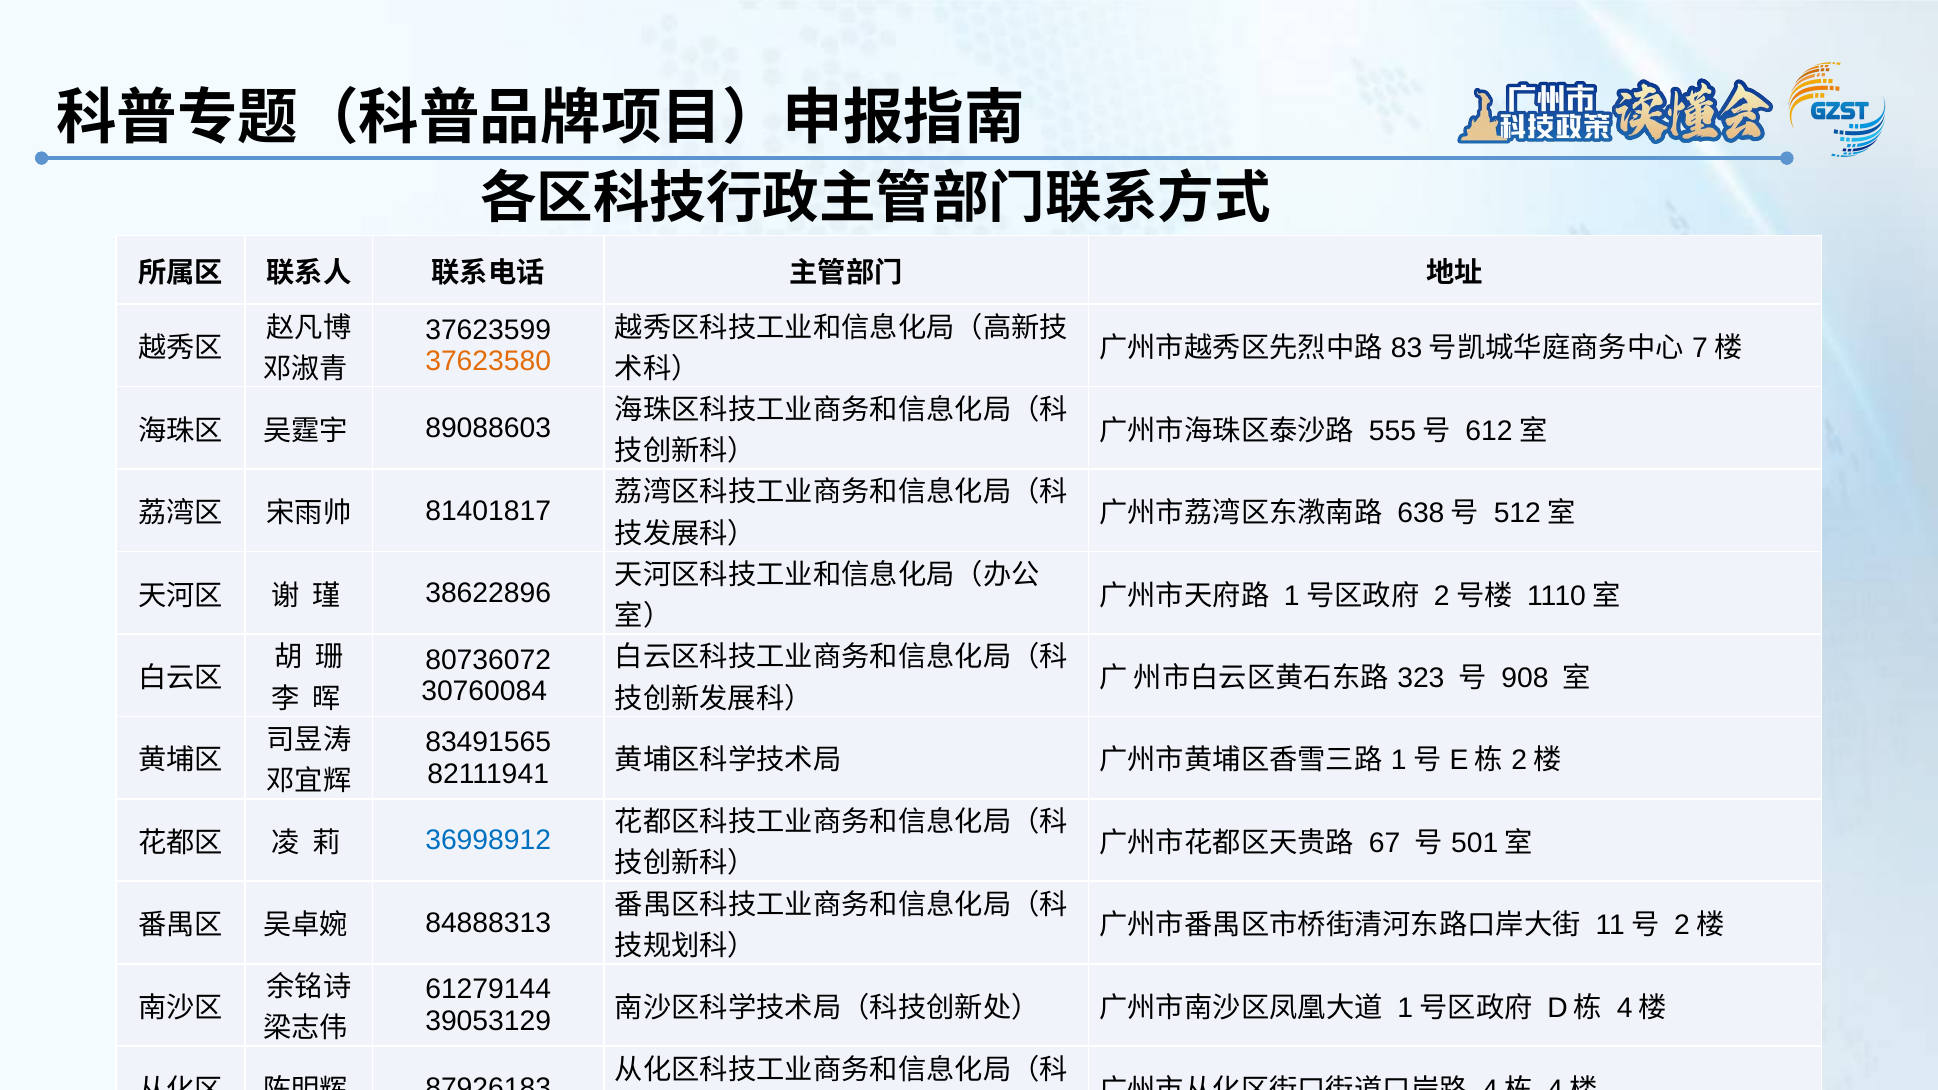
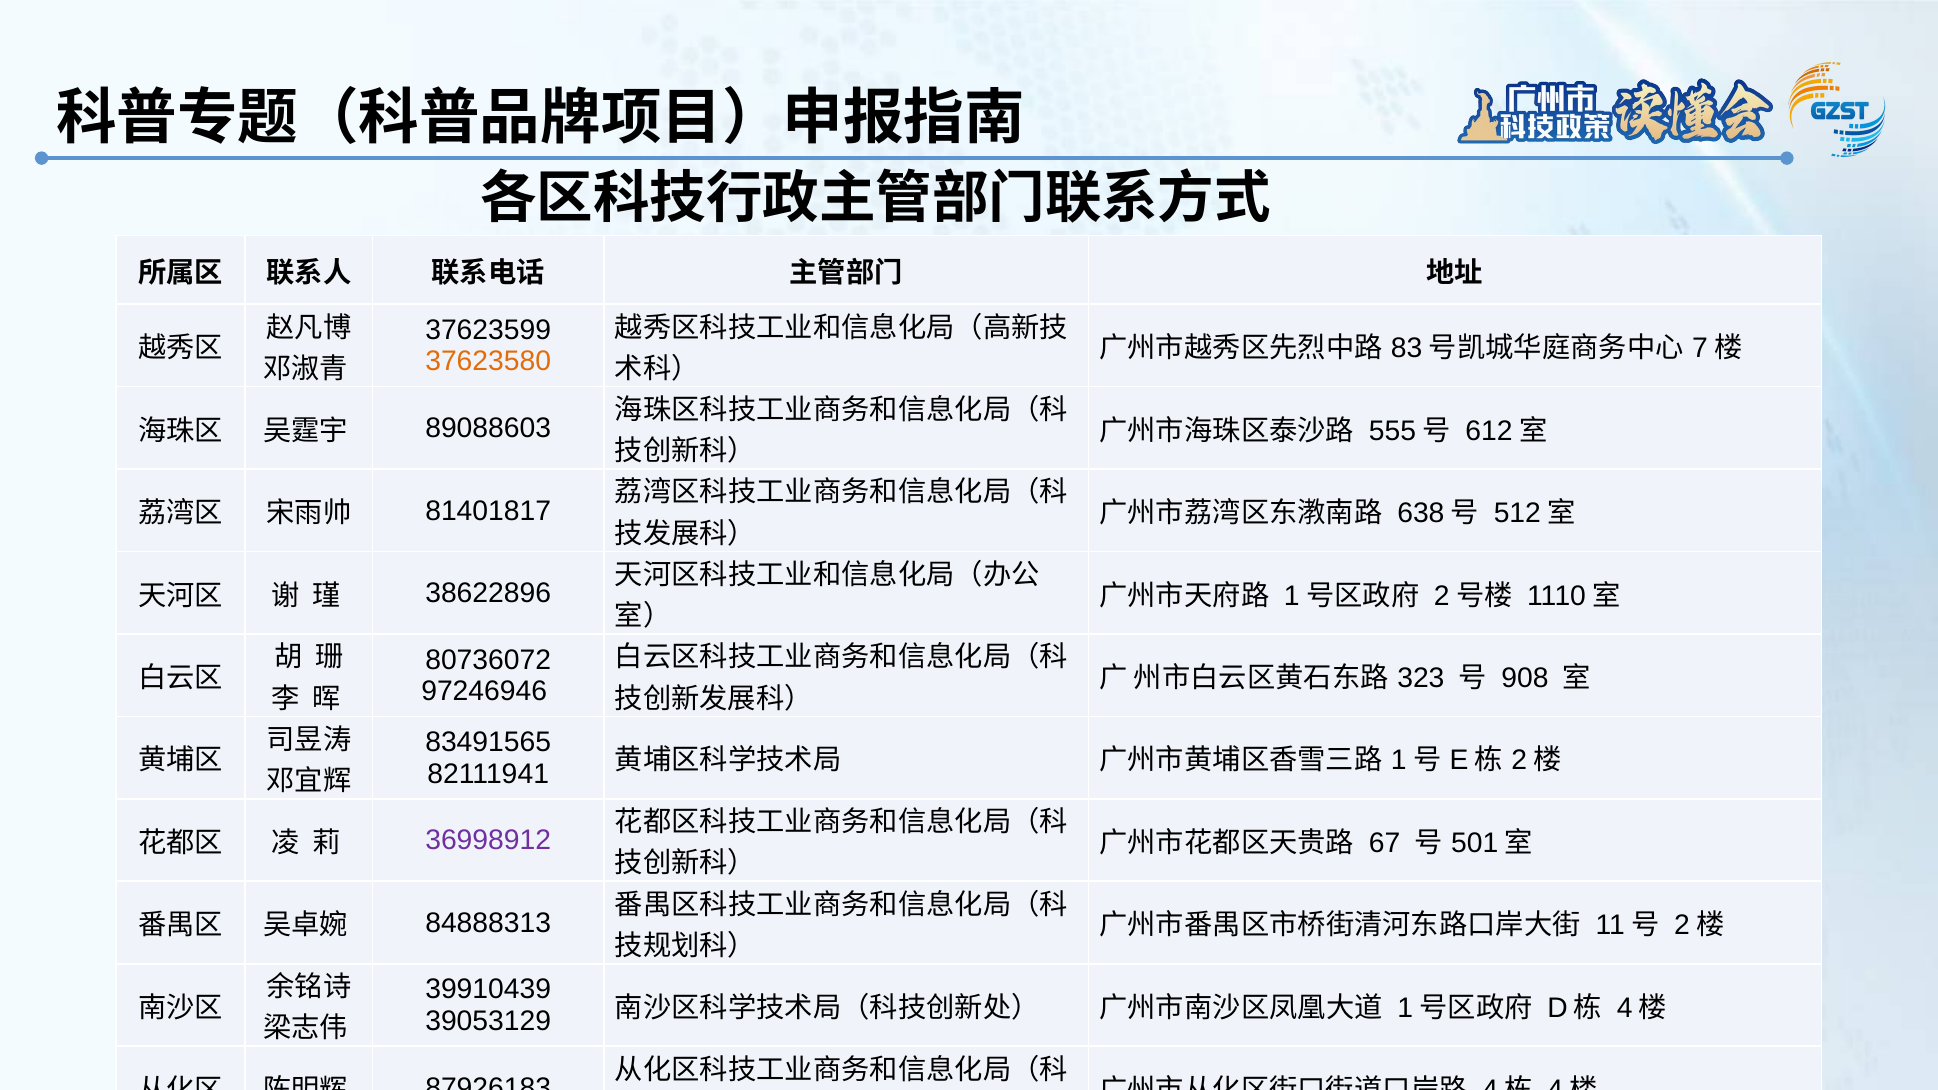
30760084: 30760084 -> 97246946 (484, 692)
36998912 colour: blue -> purple (488, 841)
61279144: 61279144 -> 39910439 (488, 990)
